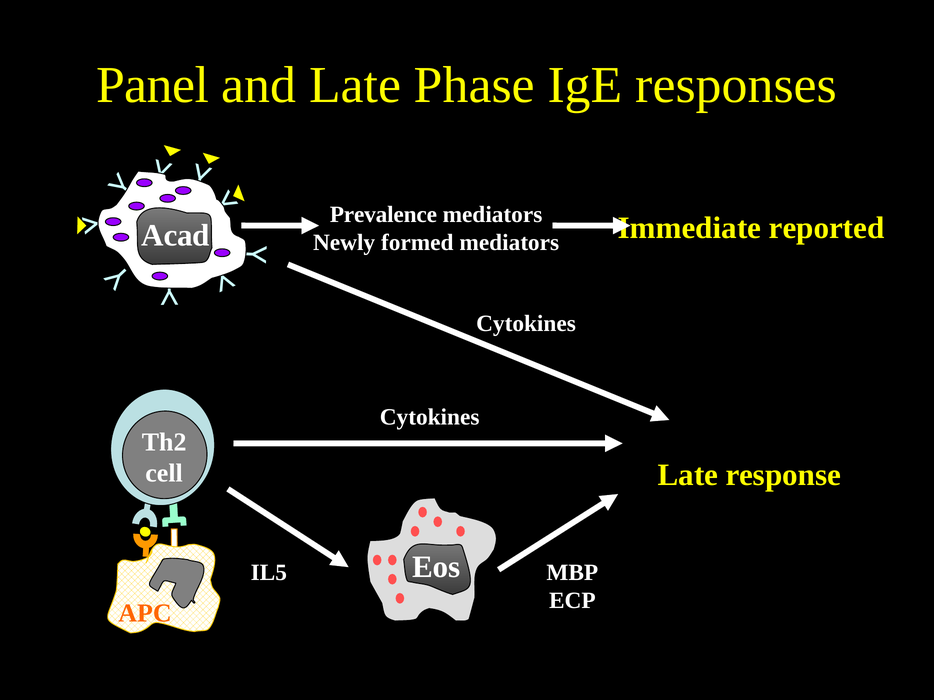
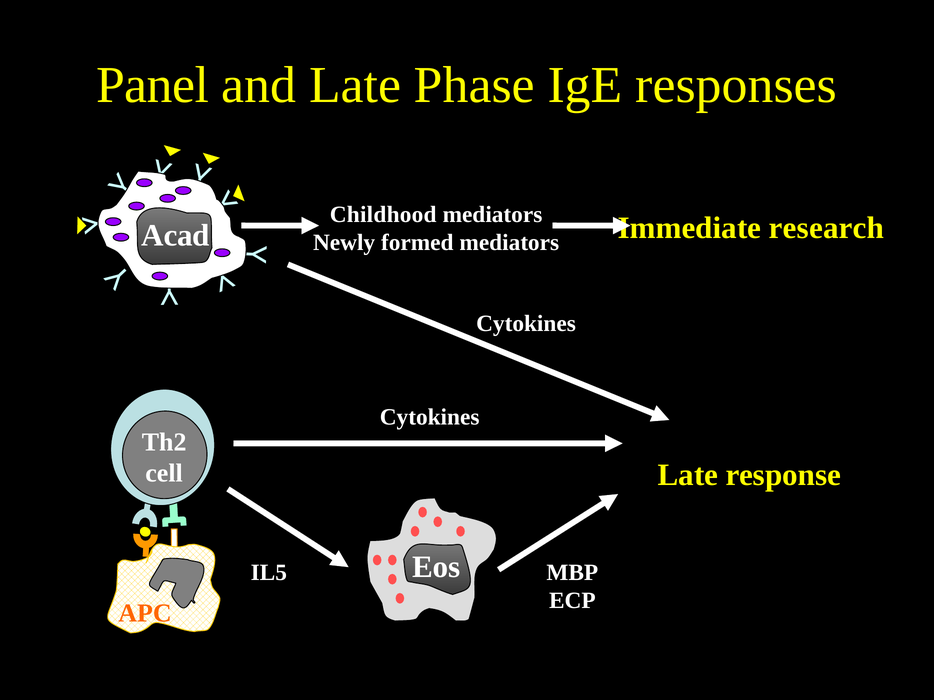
Prevalence: Prevalence -> Childhood (383, 215)
reported: reported -> research (827, 228)
